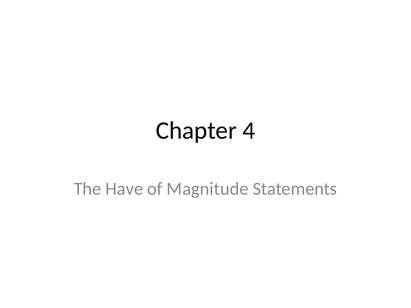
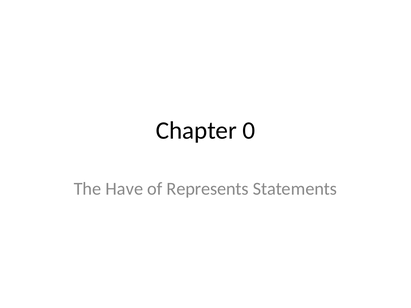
4: 4 -> 0 (249, 131)
Magnitude: Magnitude -> Represents (208, 189)
